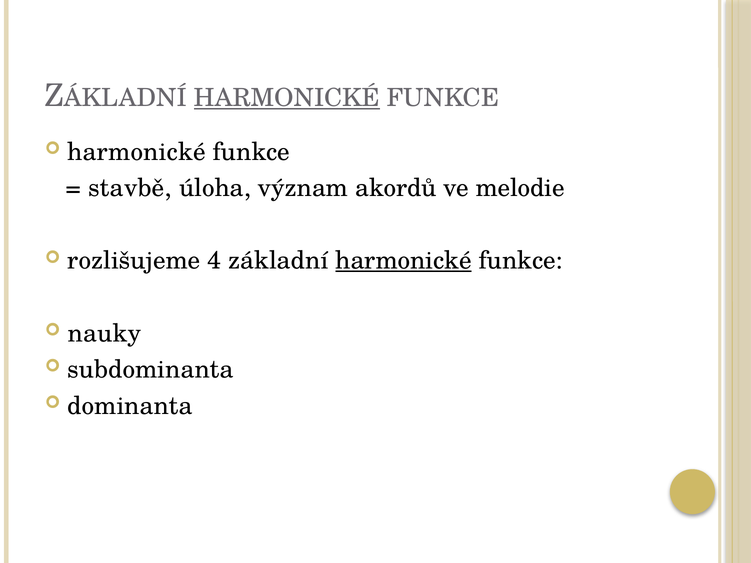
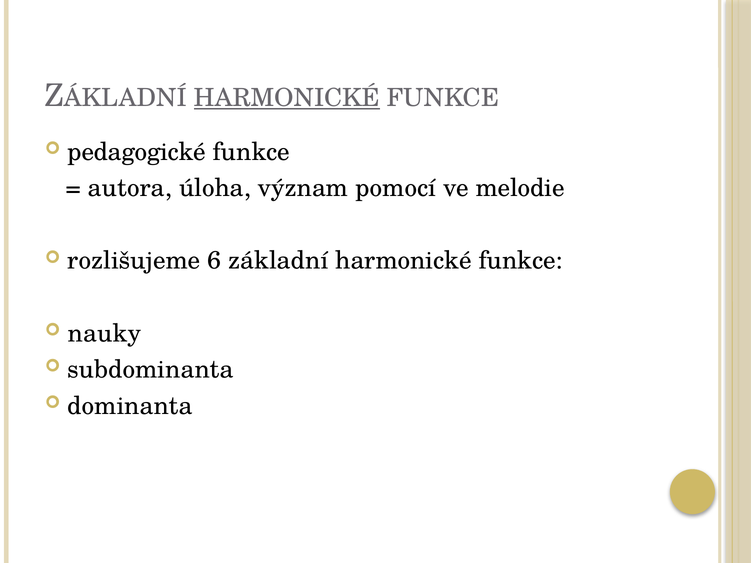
harmonické: harmonické -> pedagogické (137, 152)
stavbě: stavbě -> autora (130, 188)
akordů: akordů -> pomocí (396, 188)
4: 4 -> 6 (214, 261)
harmonické underline: present -> none (404, 261)
